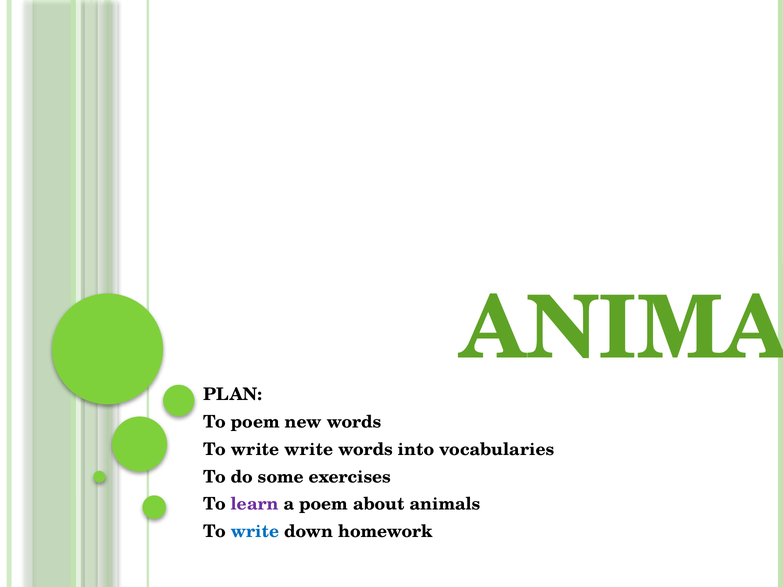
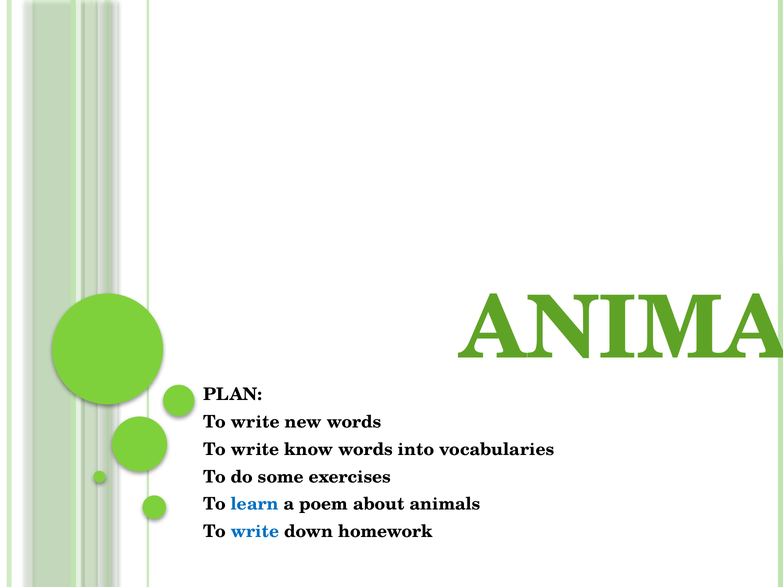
poem: poem -> write (255, 422)
write write: write -> know (309, 450)
learn colour: purple -> blue (255, 504)
